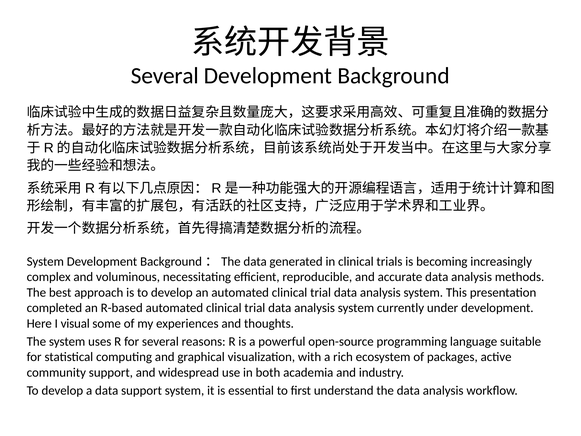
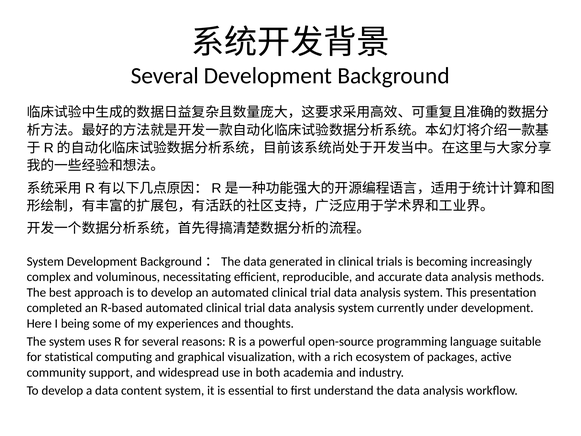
visual: visual -> being (75, 323)
data support: support -> content (141, 390)
